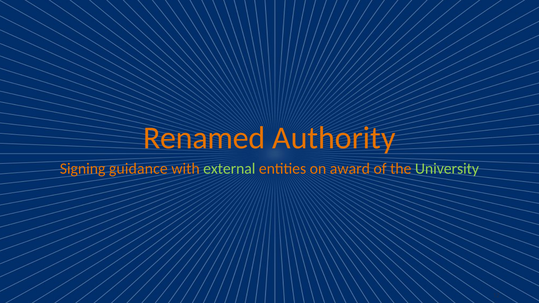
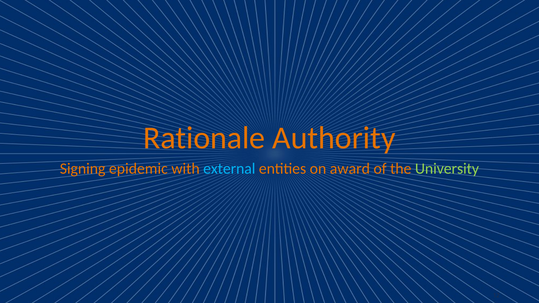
Renamed: Renamed -> Rationale (204, 138)
guidance: guidance -> epidemic (138, 169)
external colour: light green -> light blue (229, 169)
